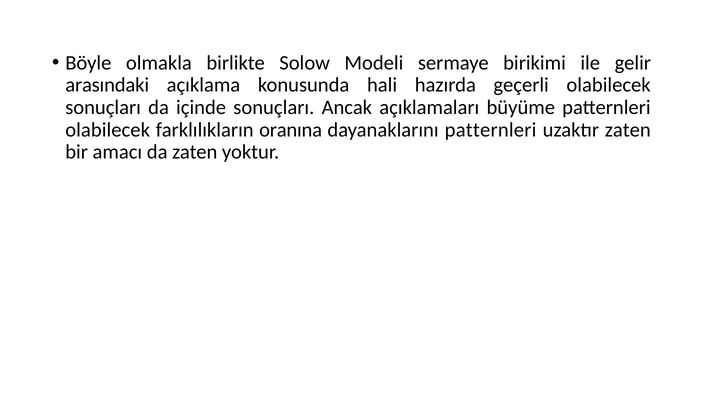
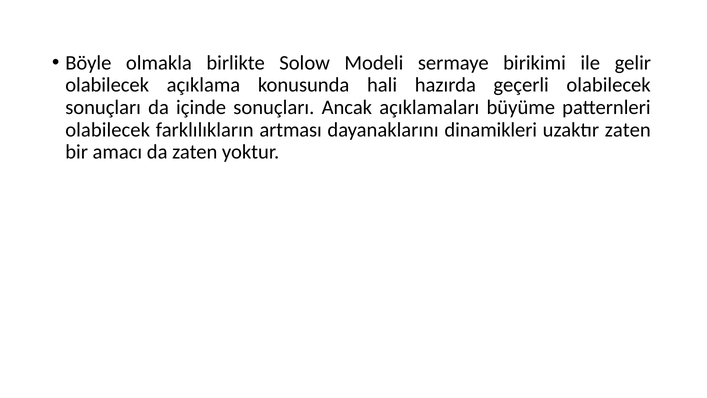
arasındaki: arasındaki -> olabilecek (107, 85)
oranına: oranına -> artması (291, 130)
dayanaklarını patternleri: patternleri -> dinamikleri (491, 130)
